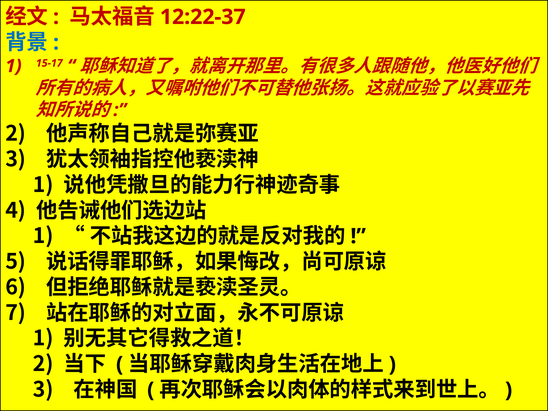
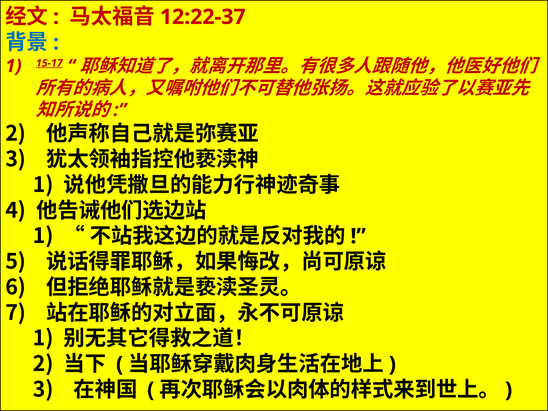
15-17 underline: none -> present (49, 63)
